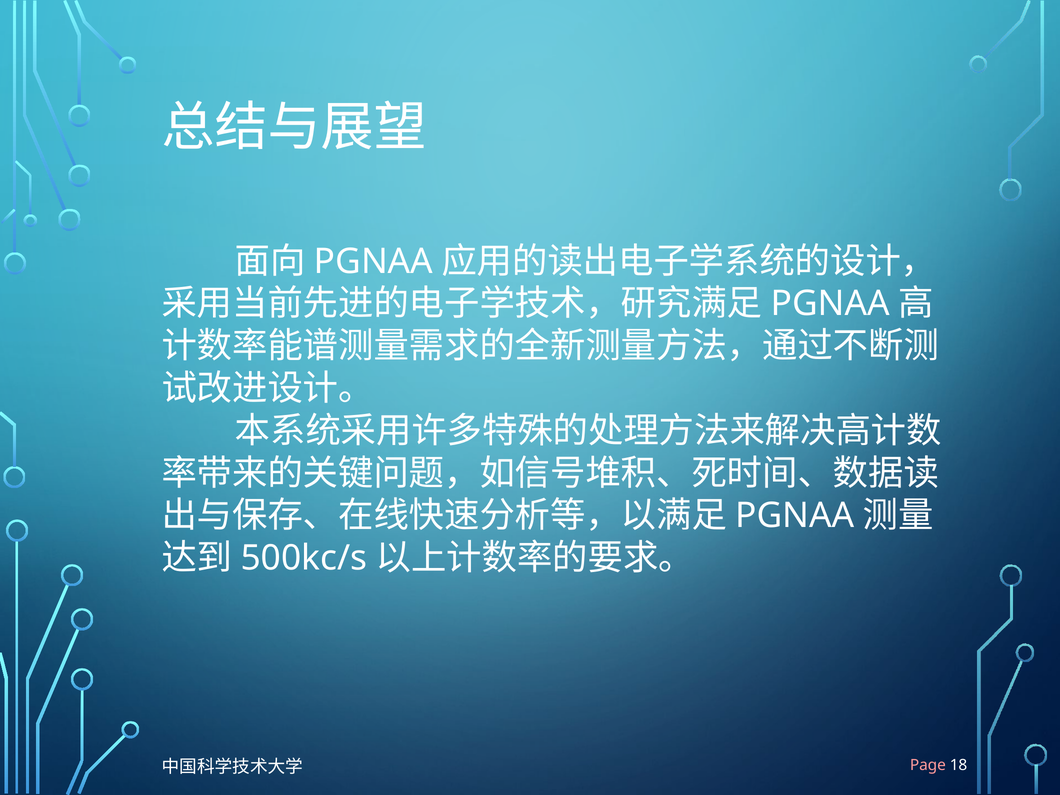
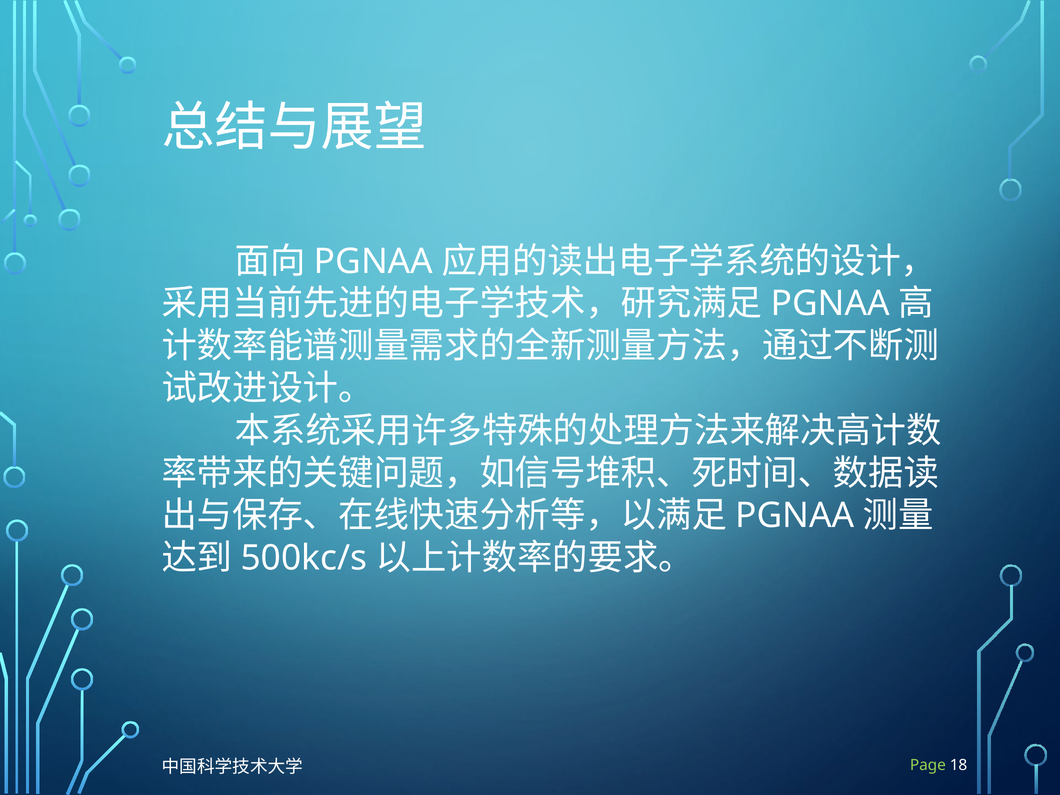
Page colour: pink -> light green (928, 765)
